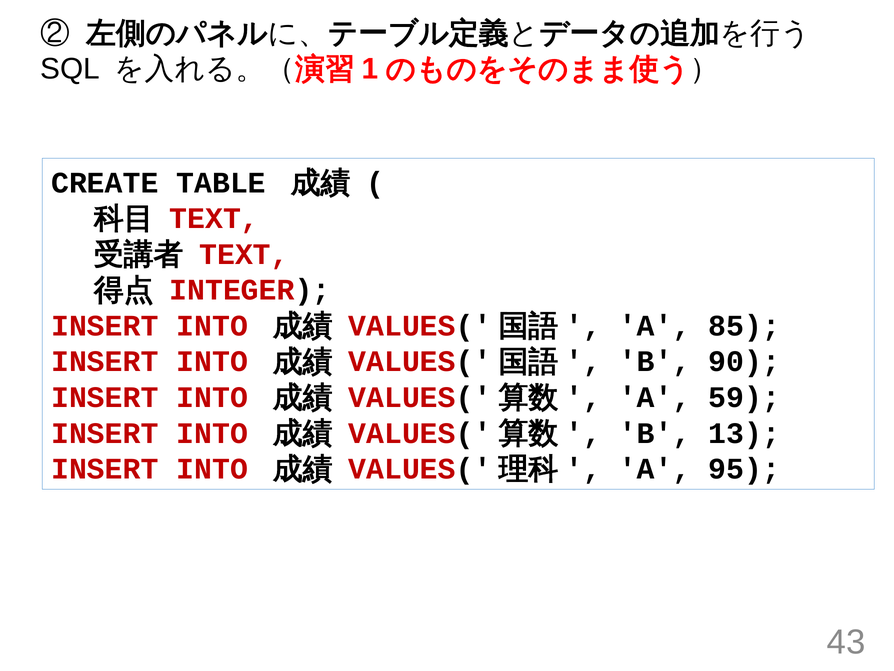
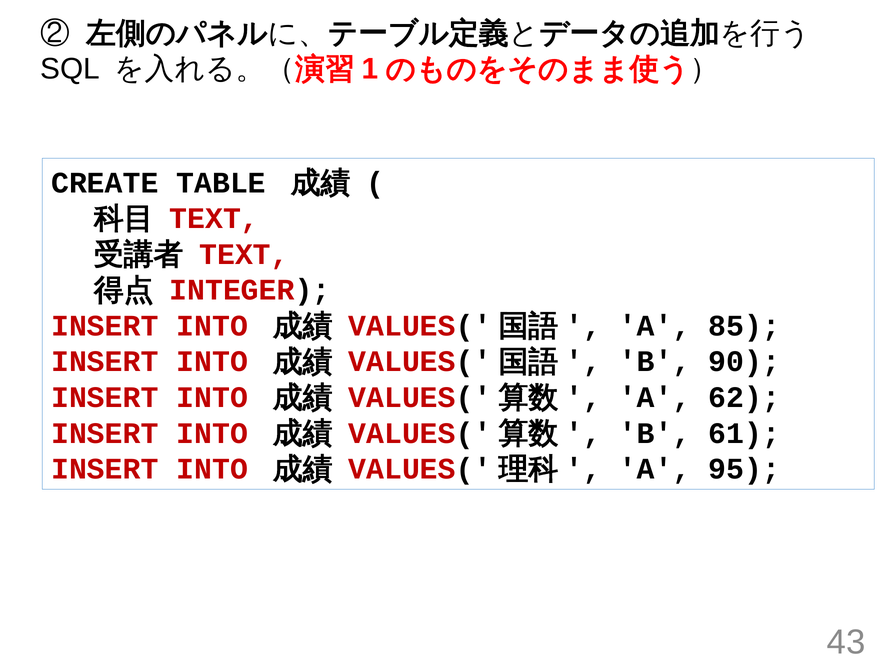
59: 59 -> 62 (744, 397)
13: 13 -> 61 (744, 433)
